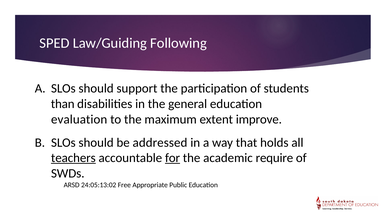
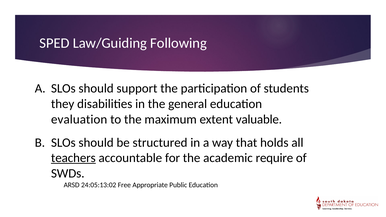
than: than -> they (63, 104)
improve: improve -> valuable (259, 119)
addressed: addressed -> structured (160, 143)
for underline: present -> none (173, 158)
